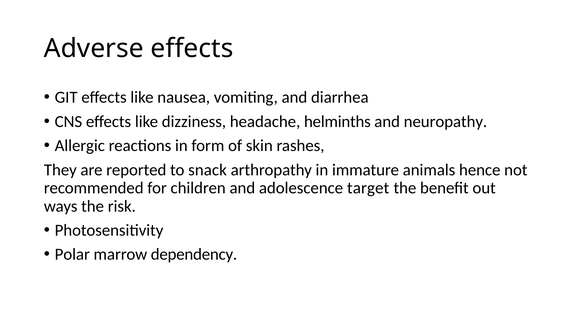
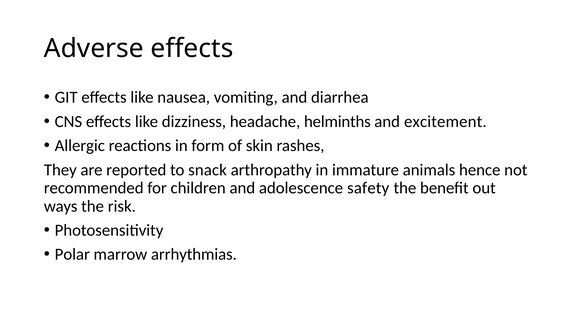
neuropathy: neuropathy -> excitement (445, 122)
target: target -> safety (368, 188)
dependency: dependency -> arrhythmias (194, 254)
